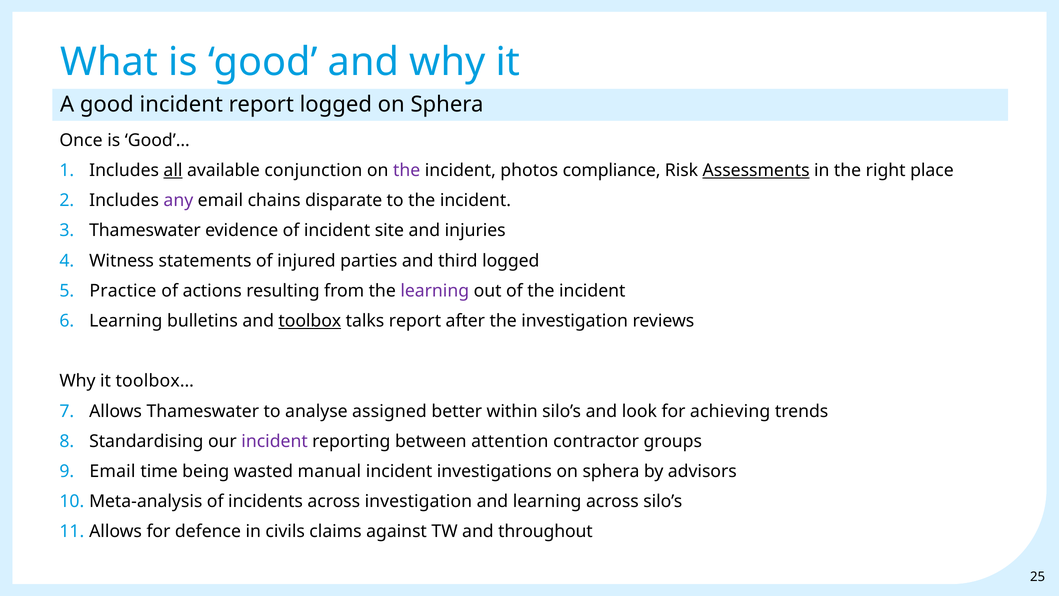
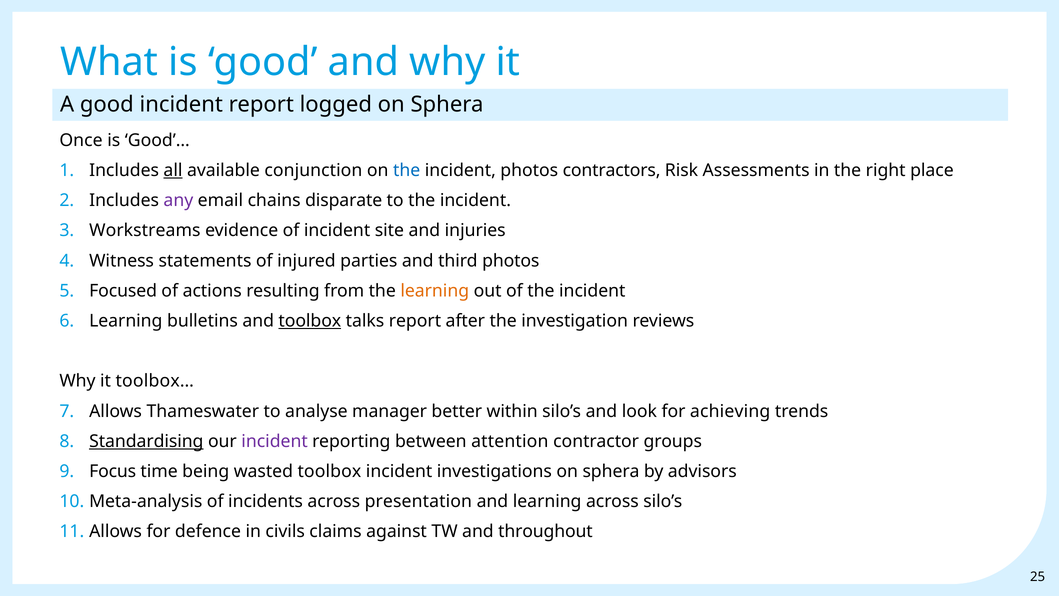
the colour: purple -> blue (407, 170)
compliance: compliance -> contractors (612, 170)
Assessments underline: present -> none (756, 170)
Thameswater: Thameswater -> Workstreams (145, 231)
third logged: logged -> photos (511, 261)
Practice: Practice -> Focused (123, 291)
learning colour: purple -> orange (435, 291)
assigned: assigned -> manager (390, 411)
Standardising underline: none -> present (146, 441)
Email: Email -> Focus (113, 471)
wasted manual: manual -> toolbox (329, 471)
across investigation: investigation -> presentation (418, 501)
